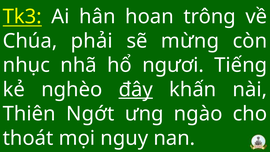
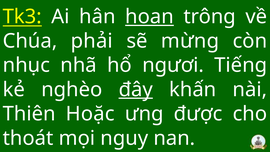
hoan underline: none -> present (149, 17)
Ngớt: Ngớt -> Hoặc (90, 114)
ngào: ngào -> được (198, 114)
